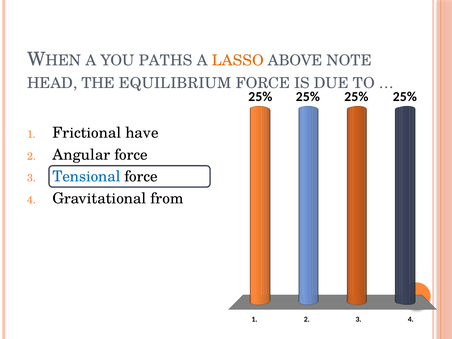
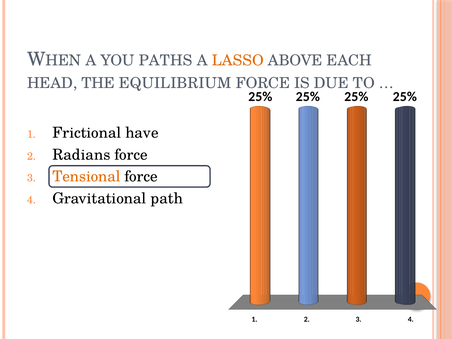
NOTE: NOTE -> EACH (349, 61)
Angular: Angular -> Radians (81, 155)
Tensional colour: blue -> orange (86, 177)
from: from -> path (167, 198)
